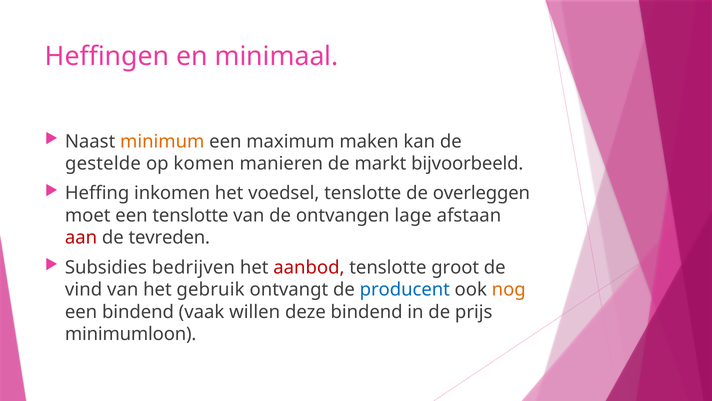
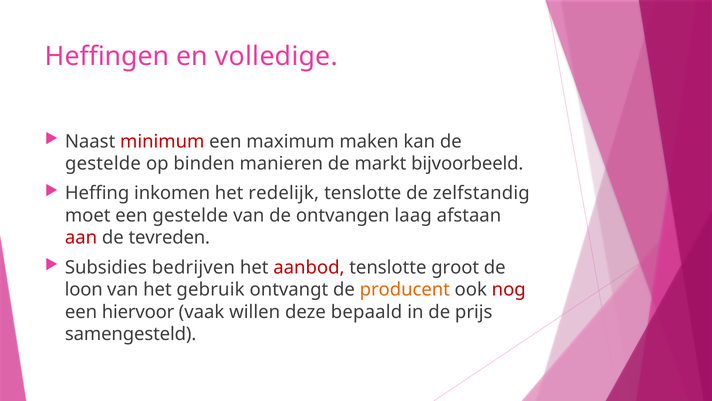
minimaal: minimaal -> volledige (276, 56)
minimum colour: orange -> red (162, 141)
komen: komen -> binden (204, 163)
voedsel: voedsel -> redelijk (284, 193)
overleggen: overleggen -> zelfstandig (481, 193)
een tenslotte: tenslotte -> gestelde (190, 215)
lage: lage -> laag (413, 215)
vind: vind -> loon (84, 289)
producent colour: blue -> orange (405, 289)
nog colour: orange -> red (509, 289)
een bindend: bindend -> hiervoor (138, 312)
deze bindend: bindend -> bepaald (366, 312)
minimumloon: minimumloon -> samengesteld (131, 334)
